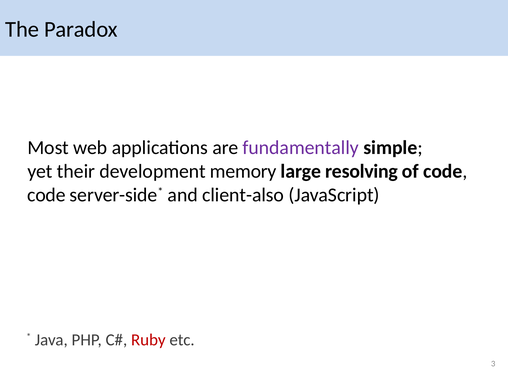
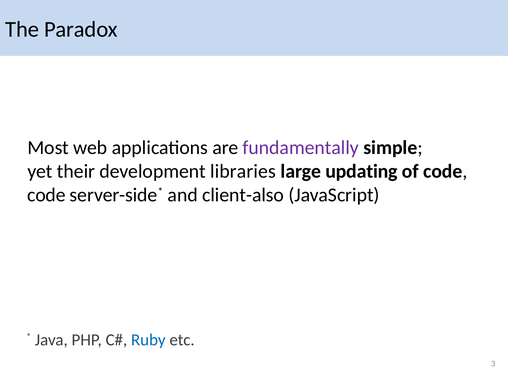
memory: memory -> libraries (243, 171)
resolving: resolving -> updating (362, 171)
Ruby colour: red -> blue (148, 340)
